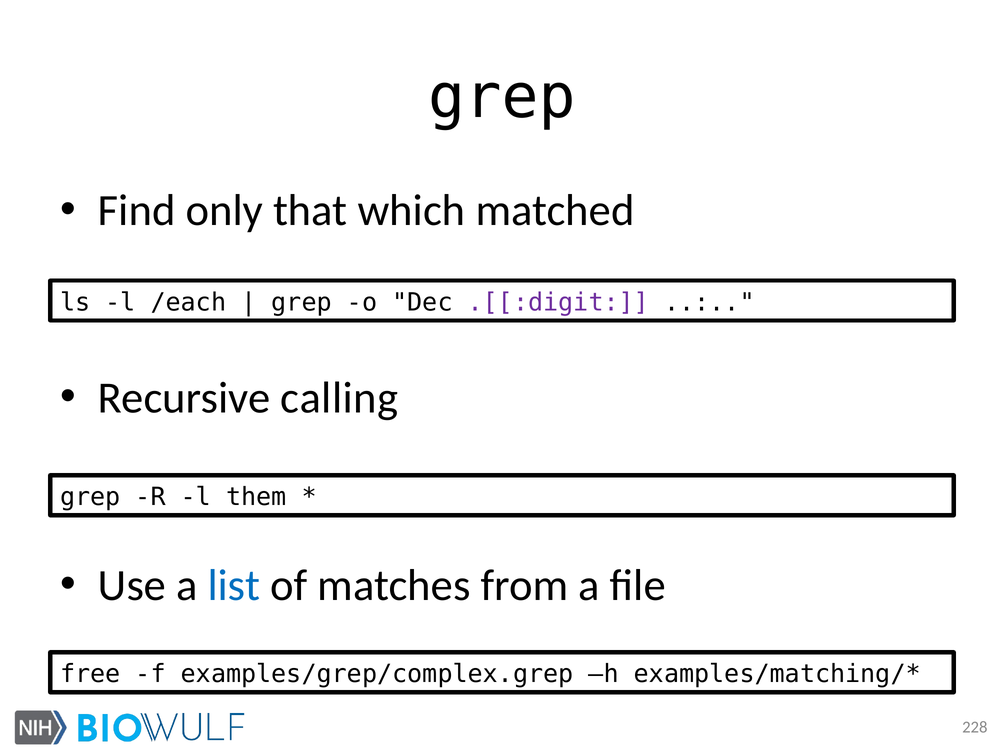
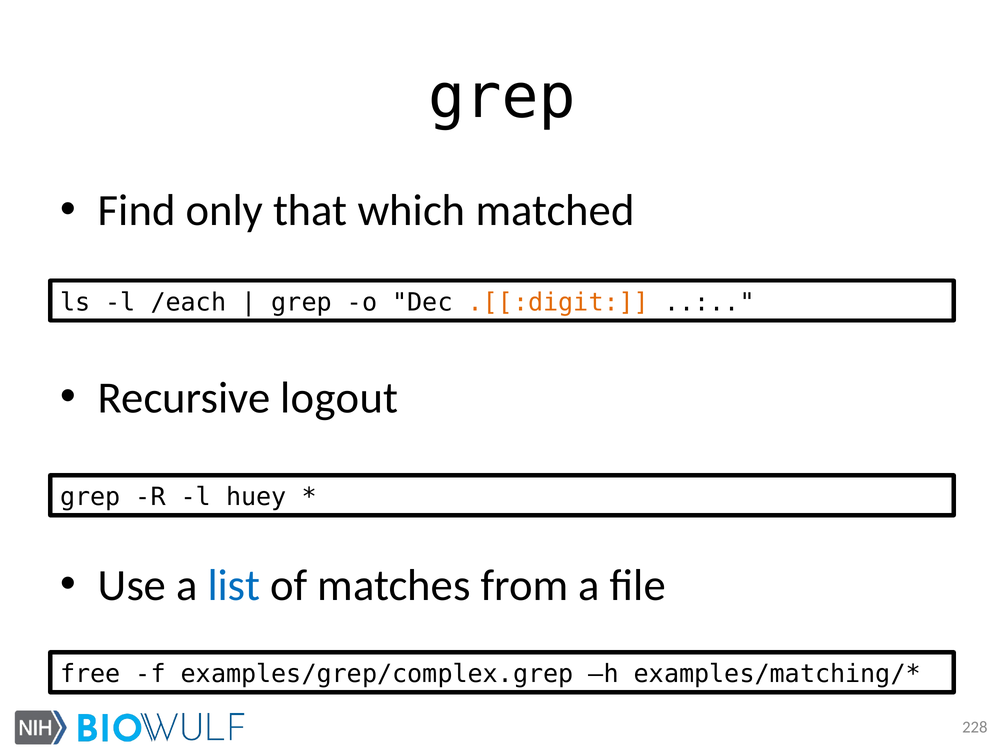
.[[:digit colour: purple -> orange (558, 302)
calling: calling -> logout (339, 398)
them: them -> huey (256, 497)
